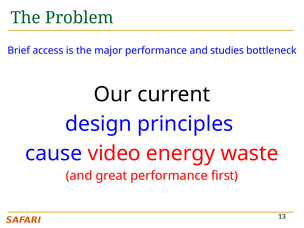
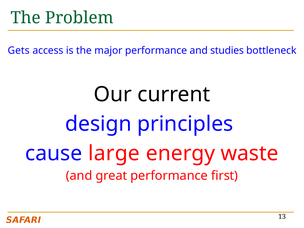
Brief: Brief -> Gets (19, 50)
video: video -> large (114, 153)
